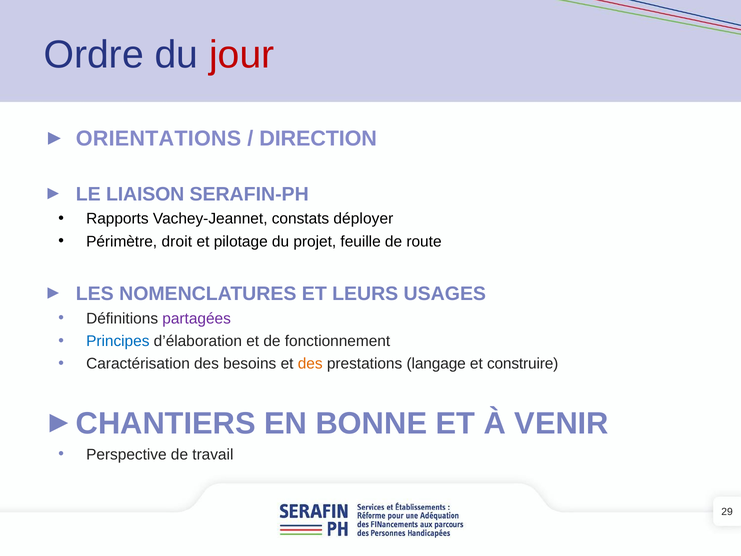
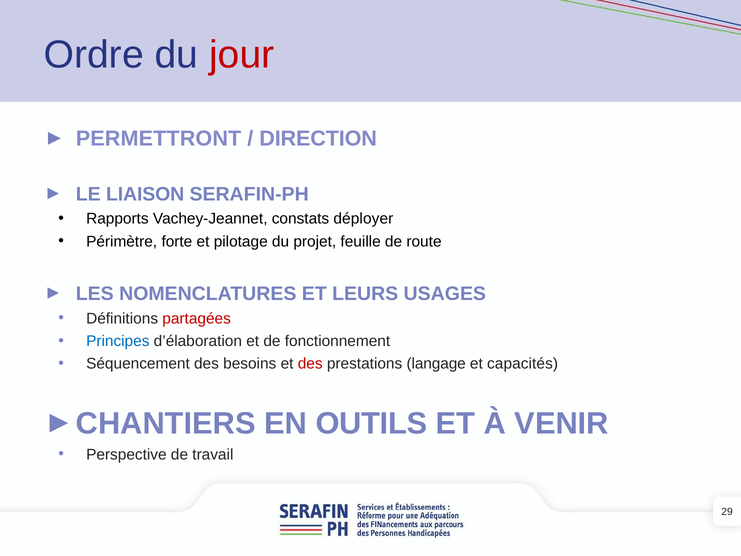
ORIENTATIONS: ORIENTATIONS -> PERMETTRONT (159, 139)
droit: droit -> forte (177, 241)
partagées colour: purple -> red (197, 318)
Caractérisation: Caractérisation -> Séquencement (138, 364)
des colour: orange -> red (310, 364)
construire: construire -> capacités (523, 364)
BONNE: BONNE -> OUTILS (372, 423)
